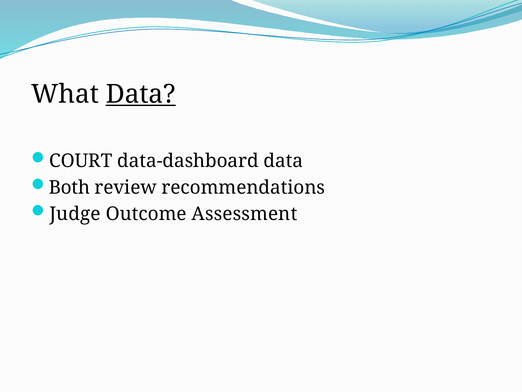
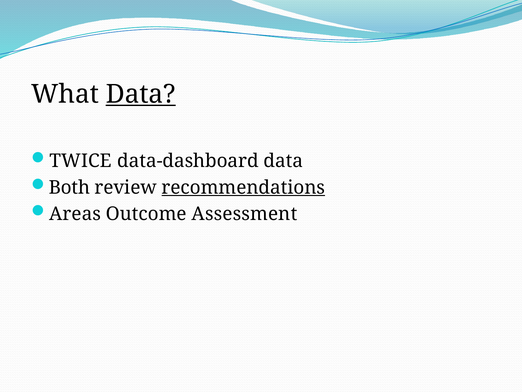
COURT: COURT -> TWICE (81, 161)
recommendations underline: none -> present (243, 187)
Judge: Judge -> Areas (75, 214)
